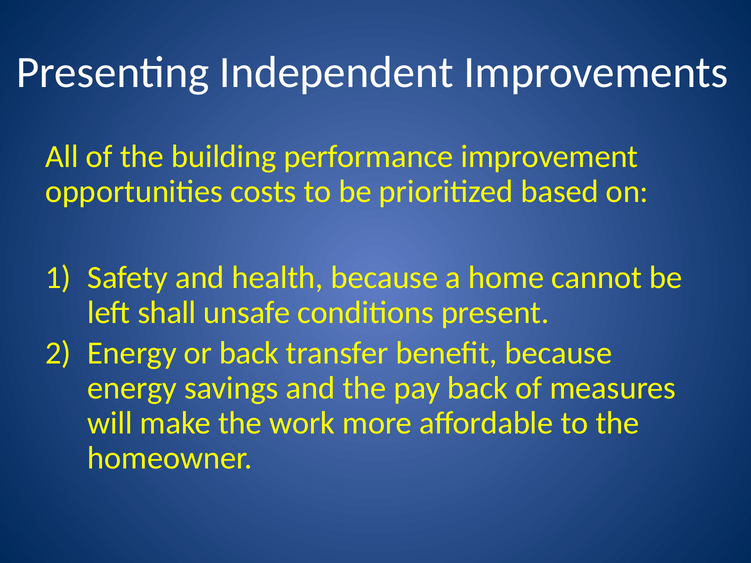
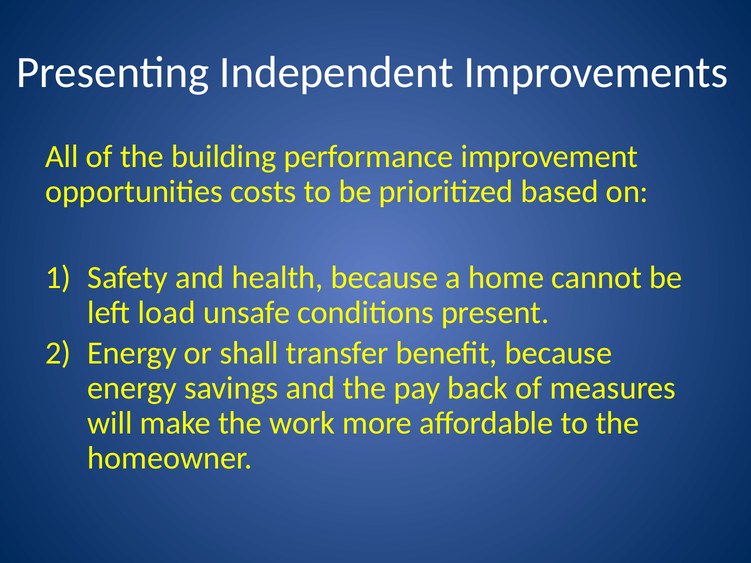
shall: shall -> load (167, 313)
or back: back -> shall (249, 353)
